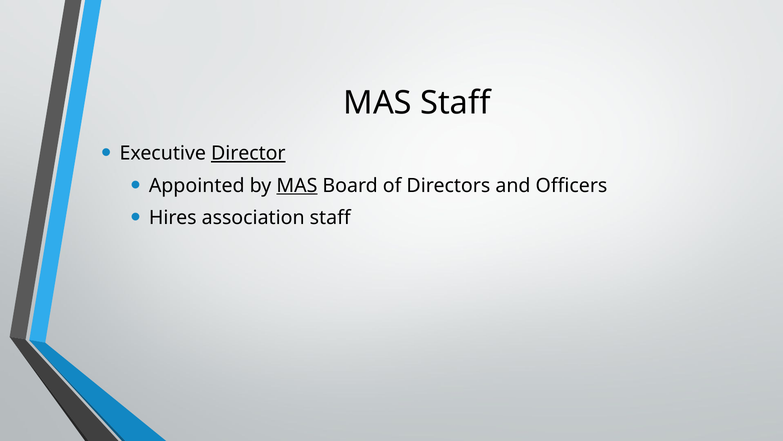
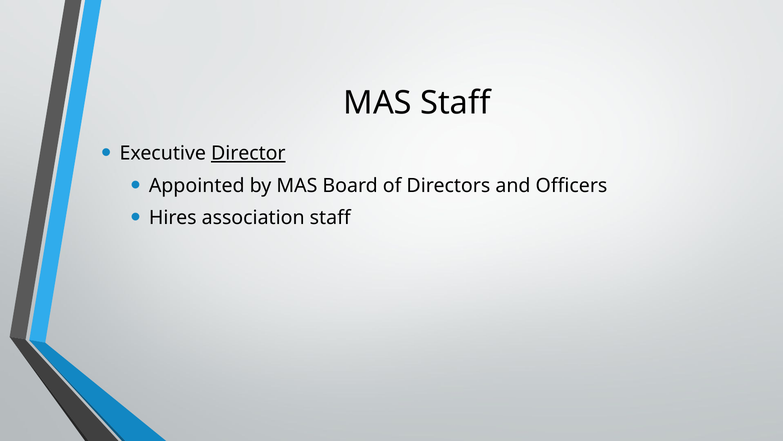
MAS underline: present -> none (297, 185)
